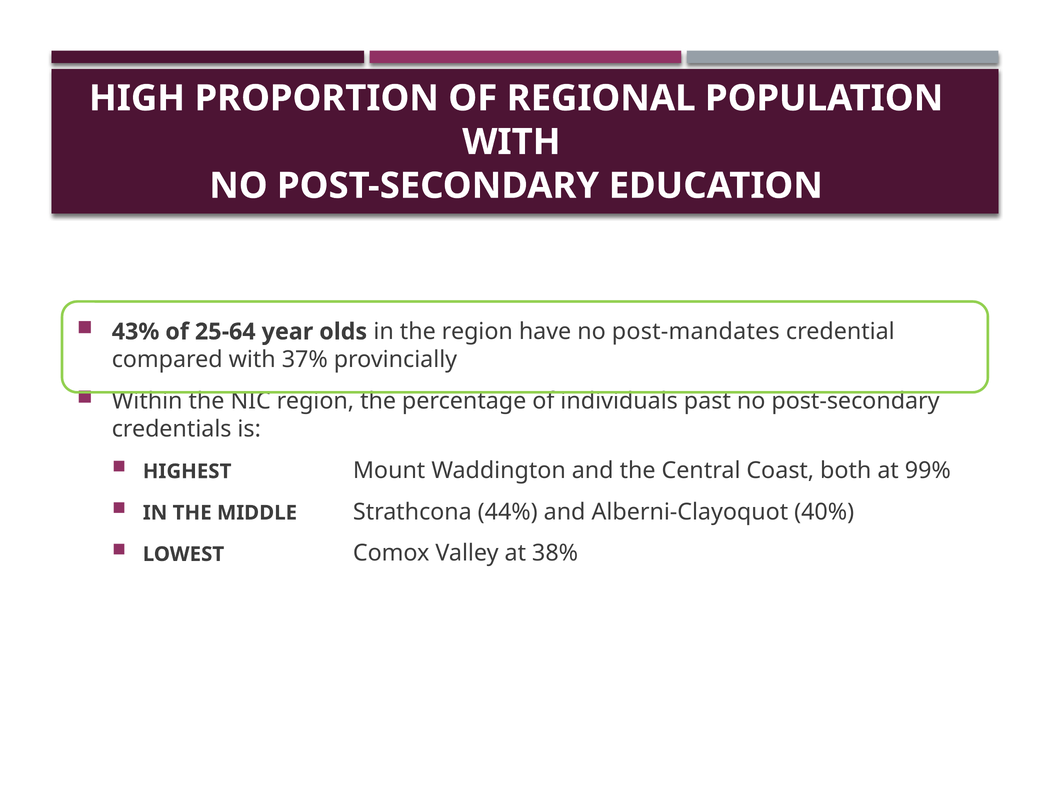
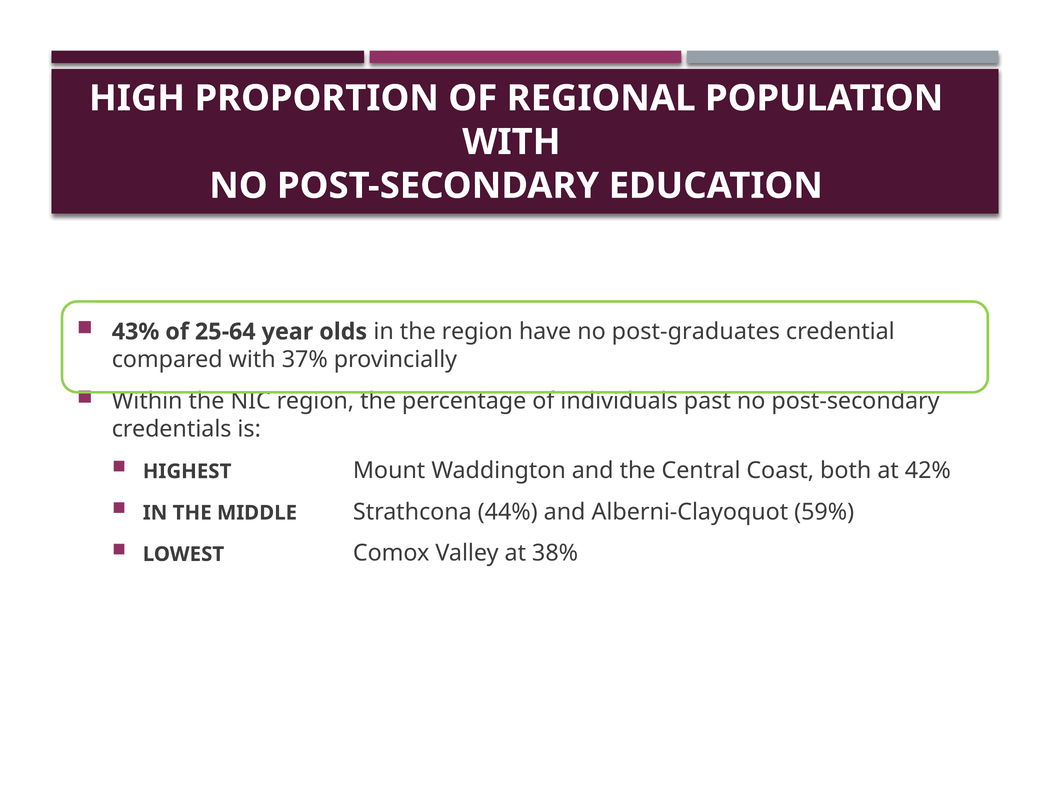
post-mandates: post-mandates -> post-graduates (696, 332)
99%: 99% -> 42% (928, 471)
40%: 40% -> 59% (824, 512)
